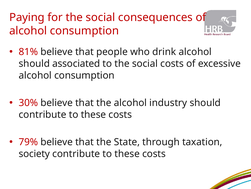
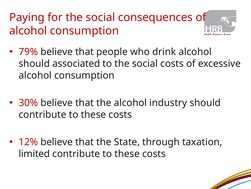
81%: 81% -> 79% (28, 52)
79%: 79% -> 12% (28, 142)
society: society -> limited (34, 153)
